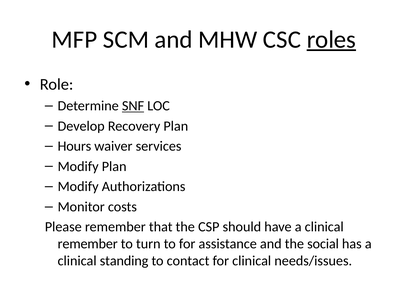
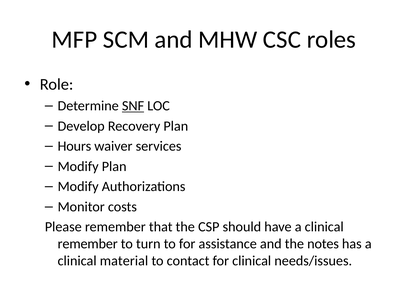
roles underline: present -> none (331, 39)
social: social -> notes (323, 244)
standing: standing -> material (124, 261)
